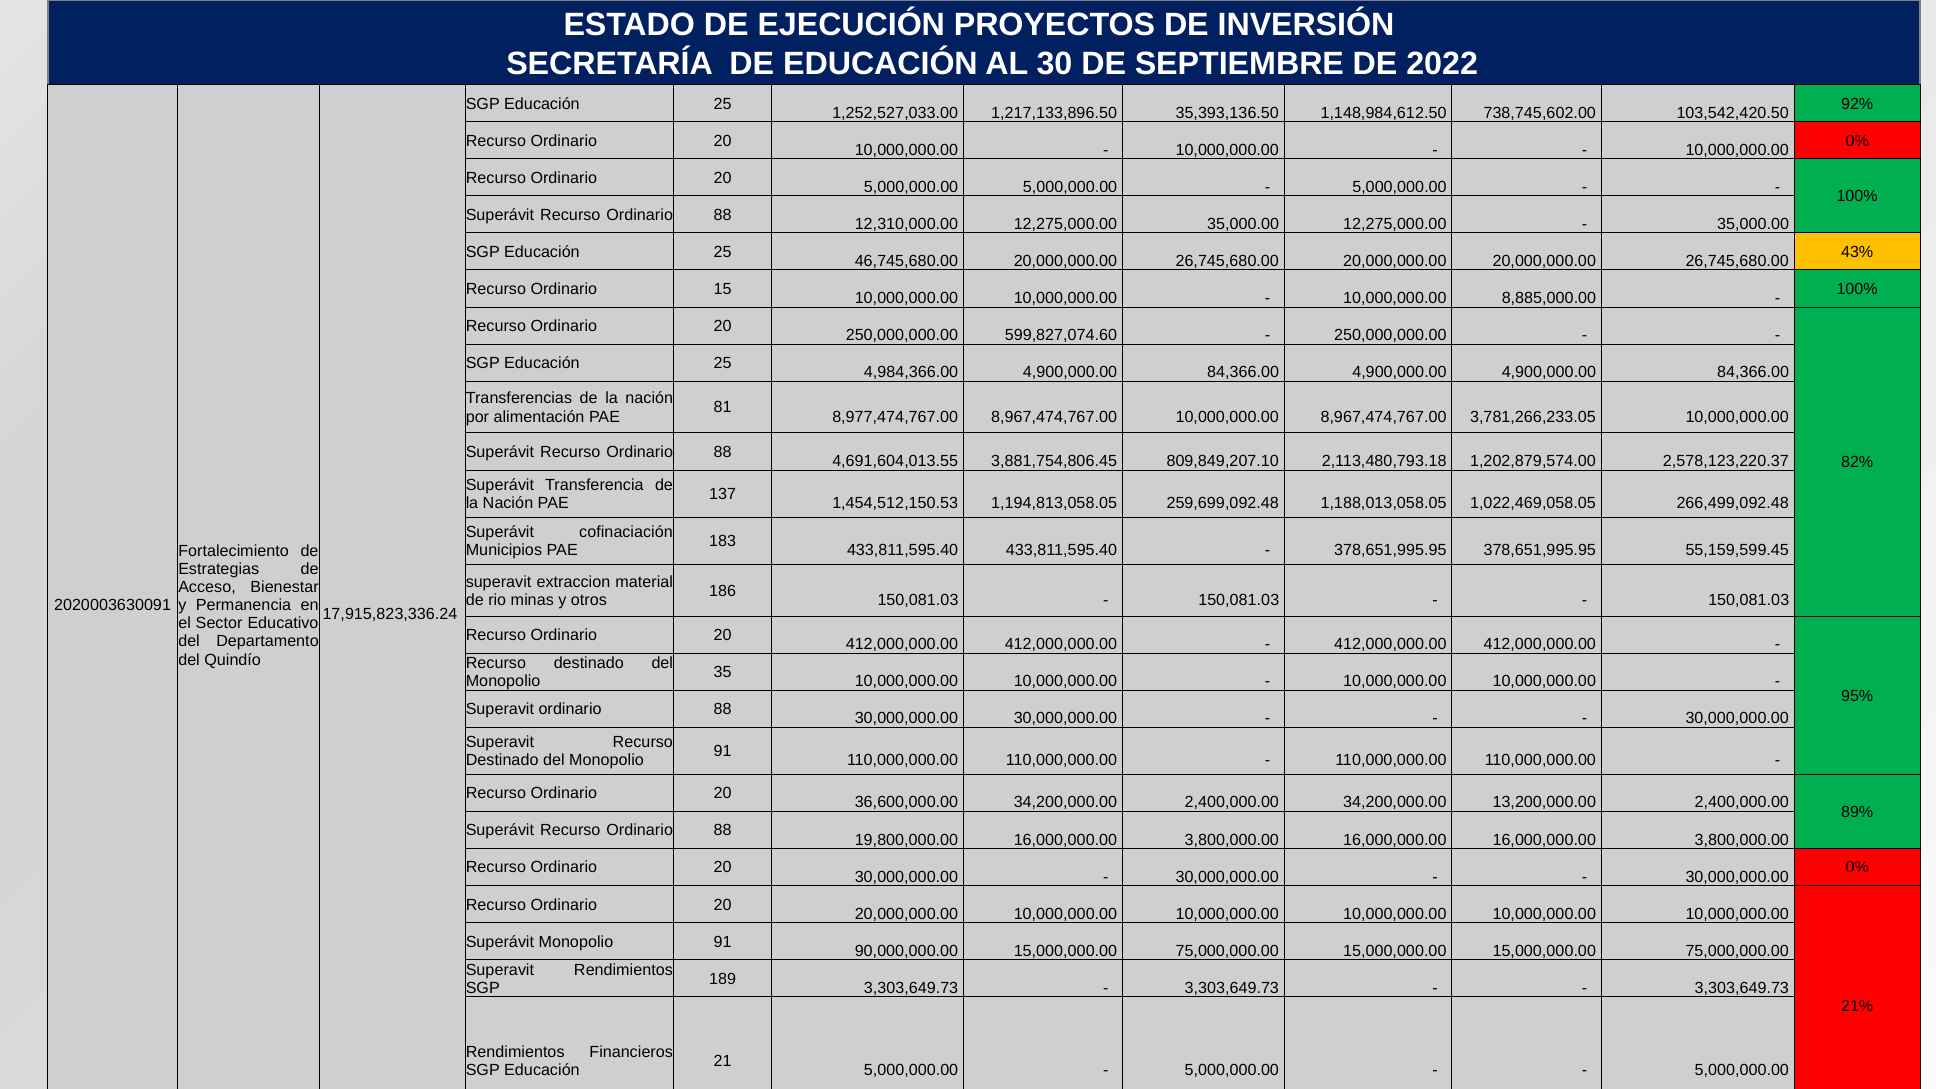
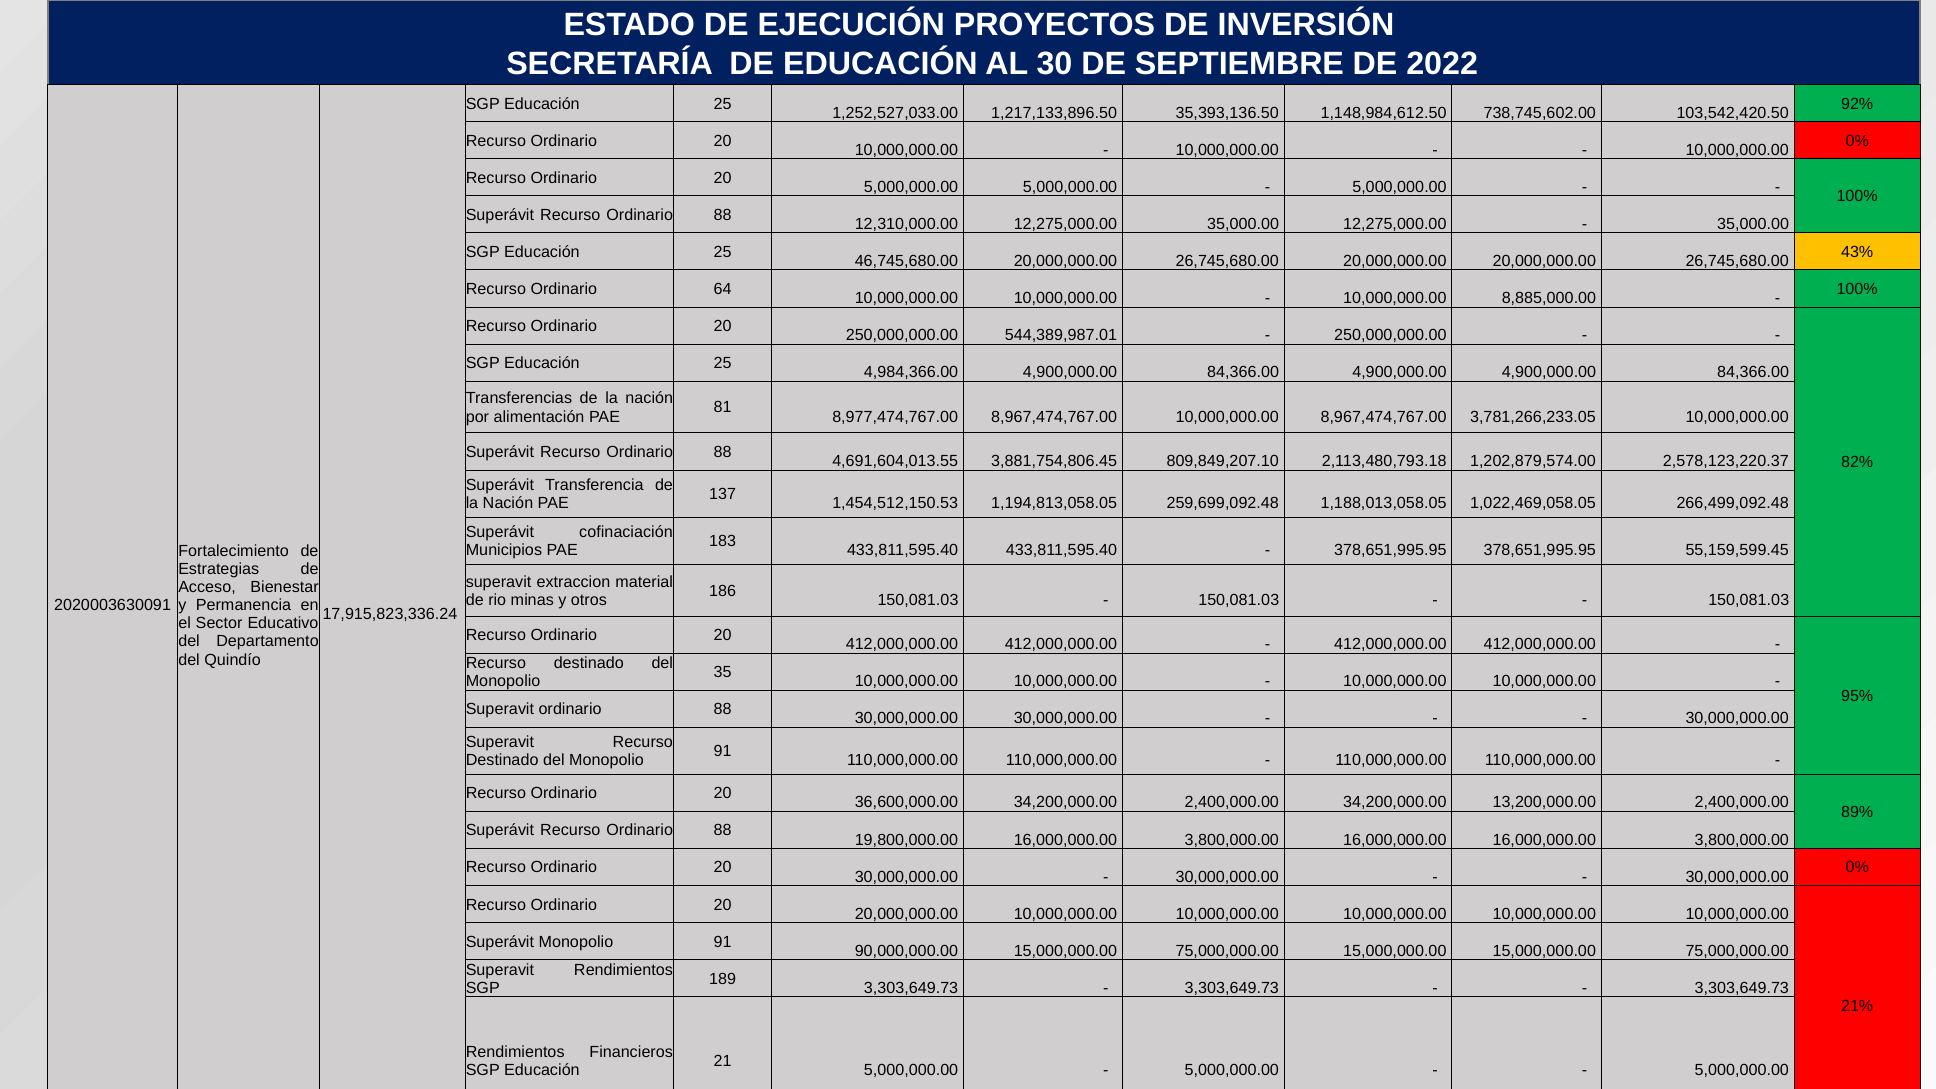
15: 15 -> 64 (723, 289)
599,827,074.60: 599,827,074.60 -> 544,389,987.01 (1061, 335)
